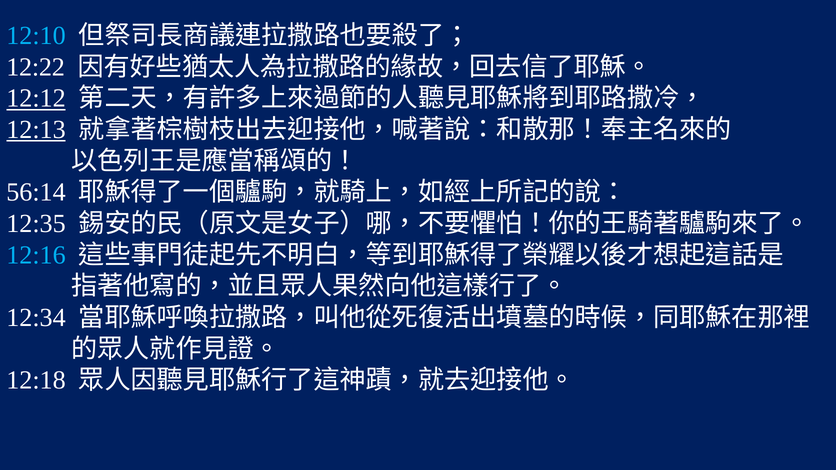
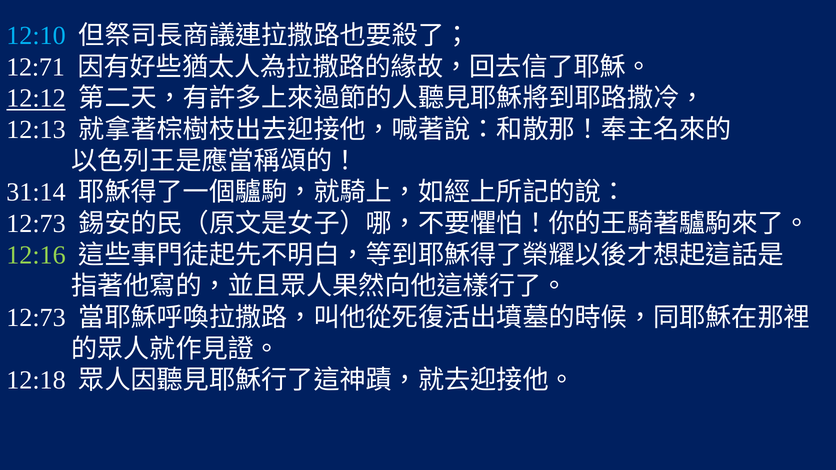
12:22: 12:22 -> 12:71 (36, 67)
12:13 underline: present -> none (36, 130)
56:14: 56:14 -> 31:14 (36, 192)
12:35: 12:35 -> 12:73 (36, 224)
12:16 colour: light blue -> light green (36, 255)
12:34: 12:34 -> 12:73 (36, 318)
